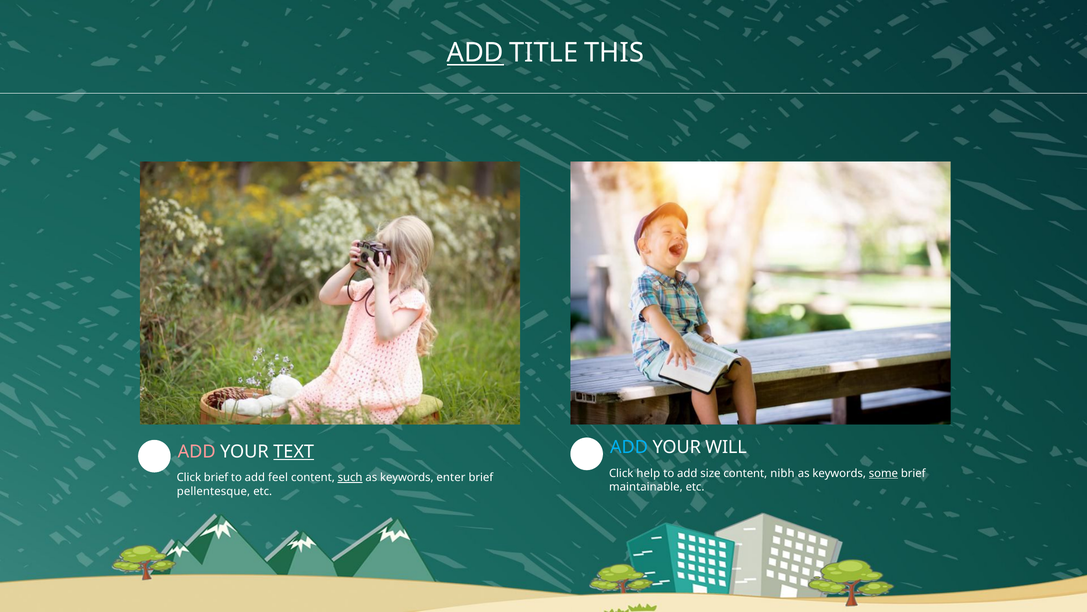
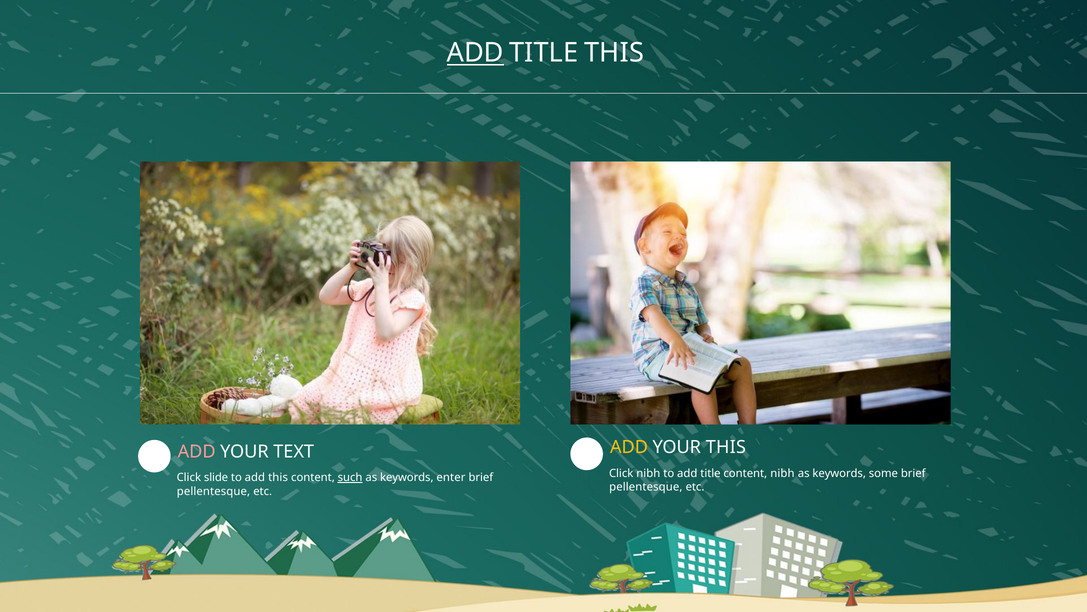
ADD colour: light blue -> yellow (629, 447)
YOUR WILL: WILL -> THIS (726, 447)
TEXT underline: present -> none (294, 452)
Click help: help -> nibh (648, 473)
to add size: size -> title (710, 473)
some underline: present -> none (883, 473)
Click brief: brief -> slide (216, 477)
add feel: feel -> this (278, 477)
maintainable: maintainable -> pellentesque (646, 487)
